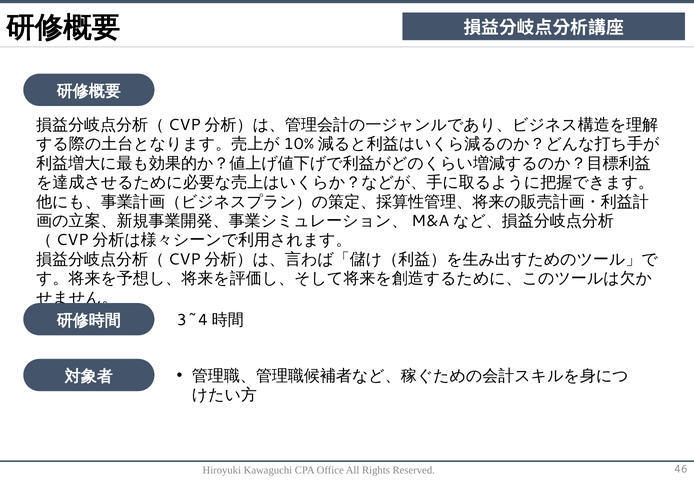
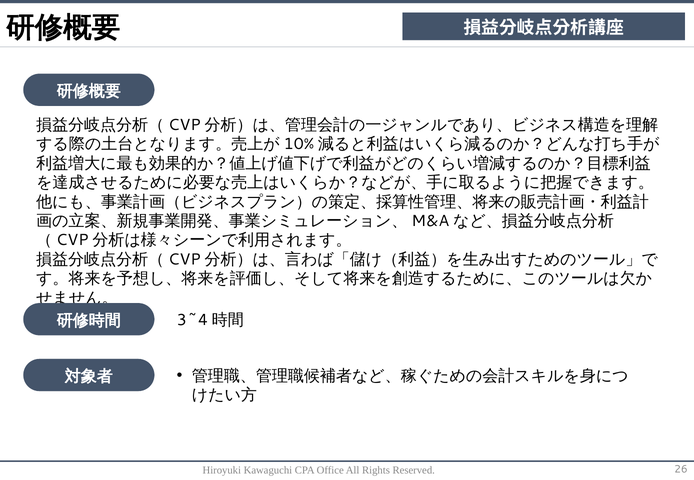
46: 46 -> 26 (681, 470)
